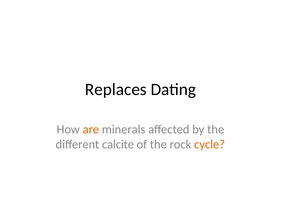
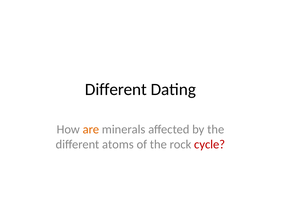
Replaces: Replaces -> Different (116, 89)
calcite: calcite -> atoms (118, 144)
cycle colour: orange -> red (210, 144)
